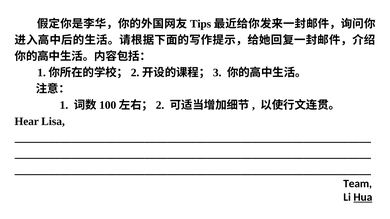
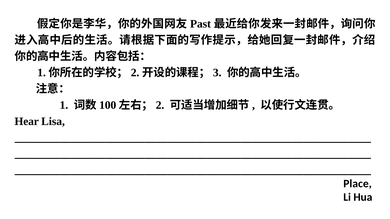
Tips: Tips -> Past (201, 24)
Team: Team -> Place (358, 184)
Hua underline: present -> none (363, 198)
